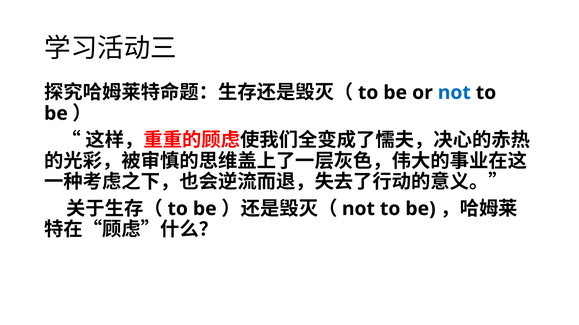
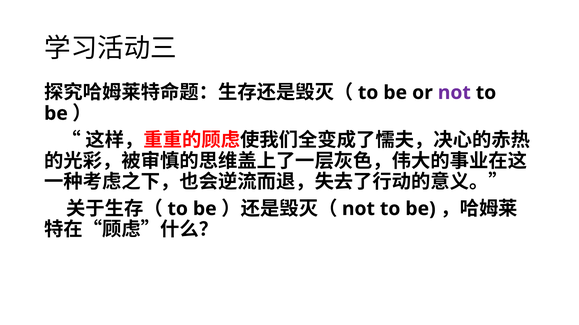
not colour: blue -> purple (454, 93)
